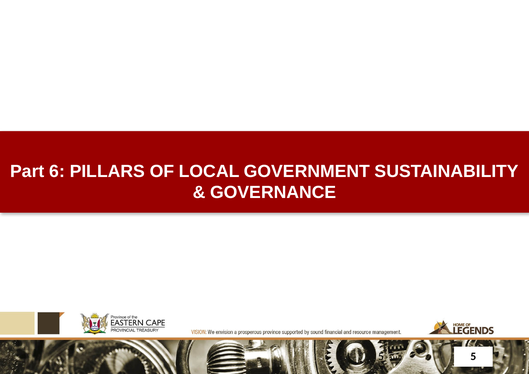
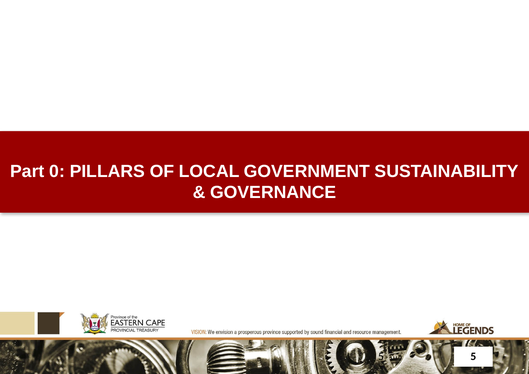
6: 6 -> 0 (57, 171)
